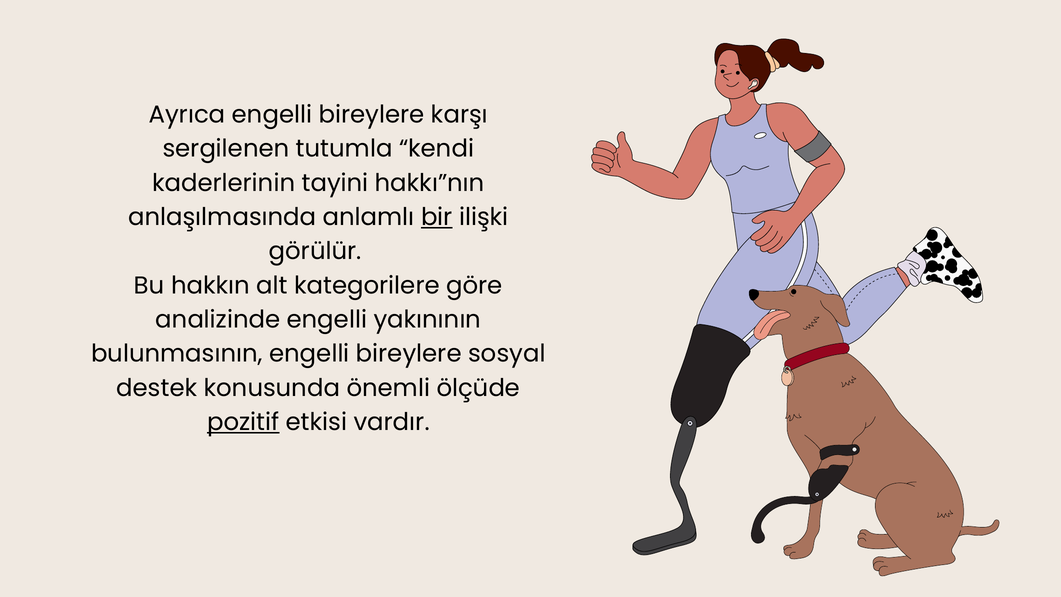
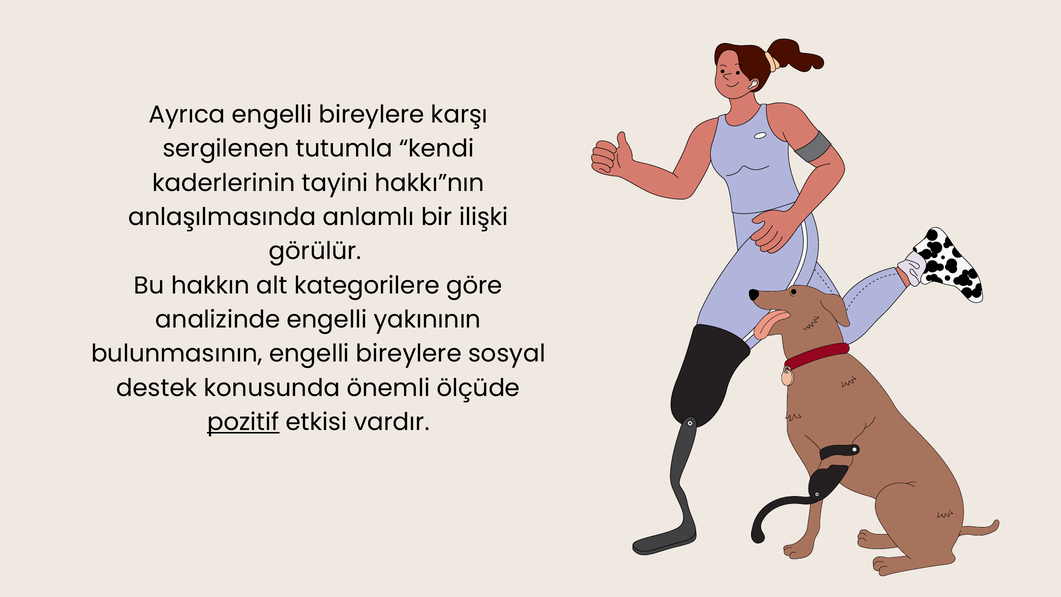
bir underline: present -> none (437, 217)
